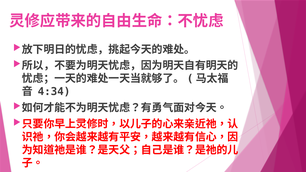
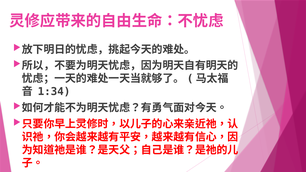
4:34: 4:34 -> 1:34 (54, 92)
